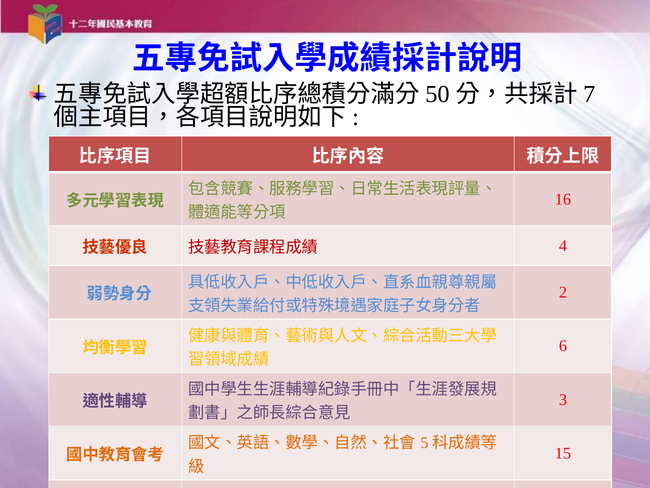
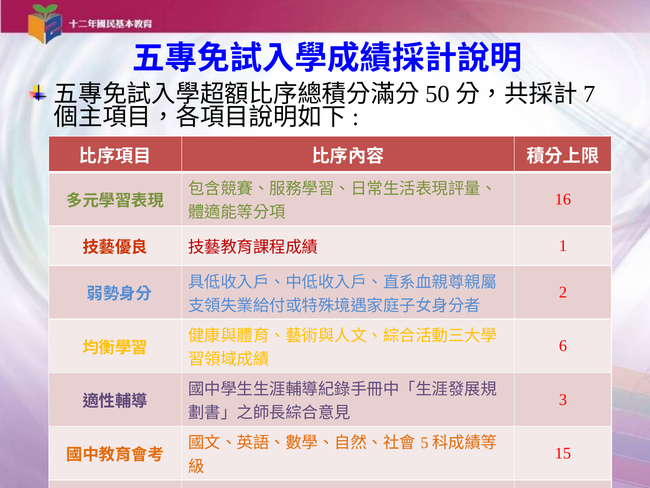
4: 4 -> 1 (563, 246)
